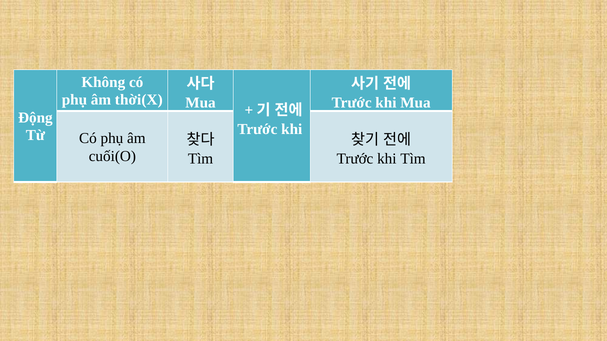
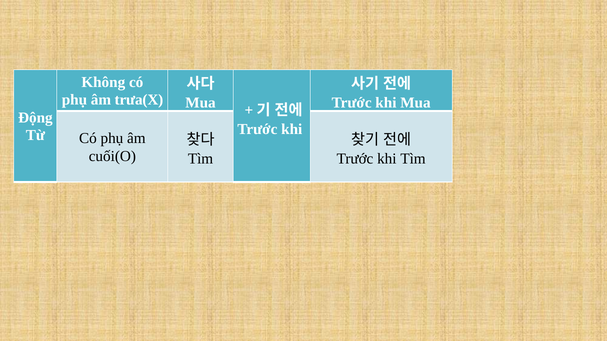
thời(X: thời(X -> trưa(X (139, 100)
